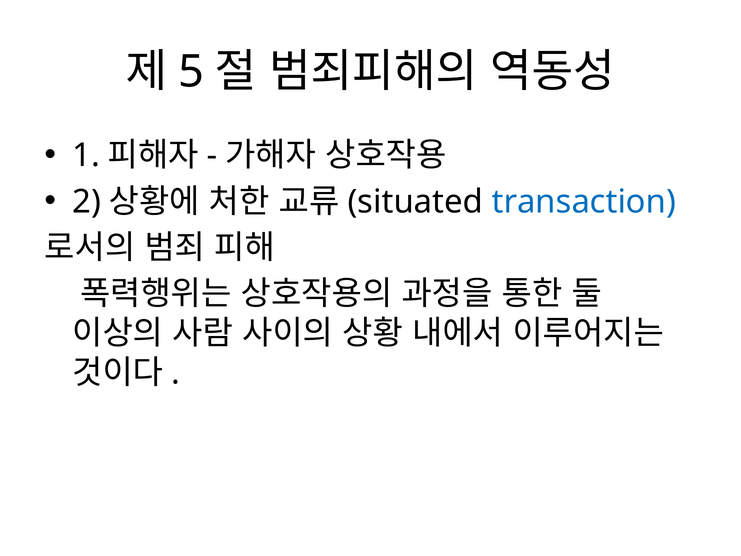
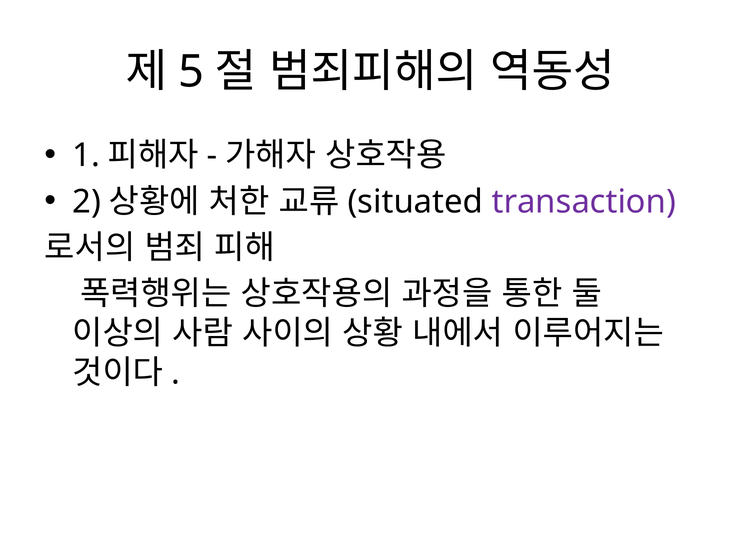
transaction colour: blue -> purple (584, 202)
